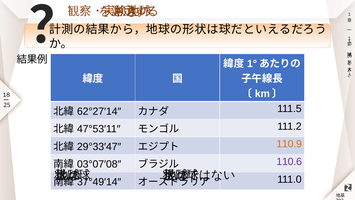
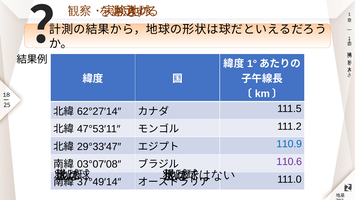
110.9 colour: orange -> blue (289, 144)
